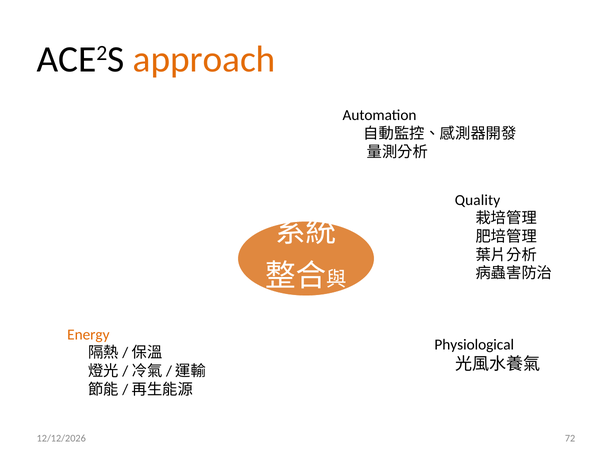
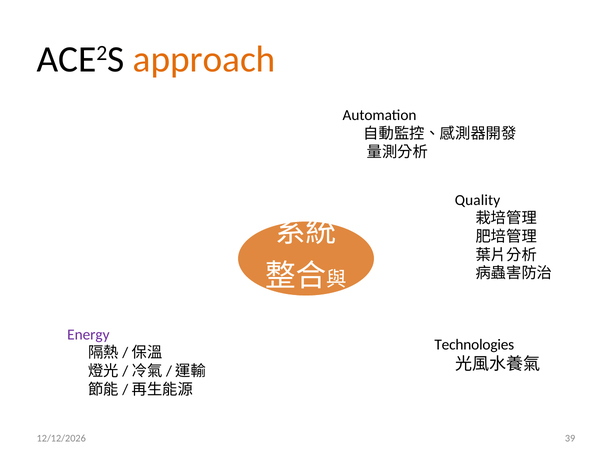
Energy colour: orange -> purple (88, 335)
Physiological: Physiological -> Technologies (474, 345)
72: 72 -> 39 (570, 438)
